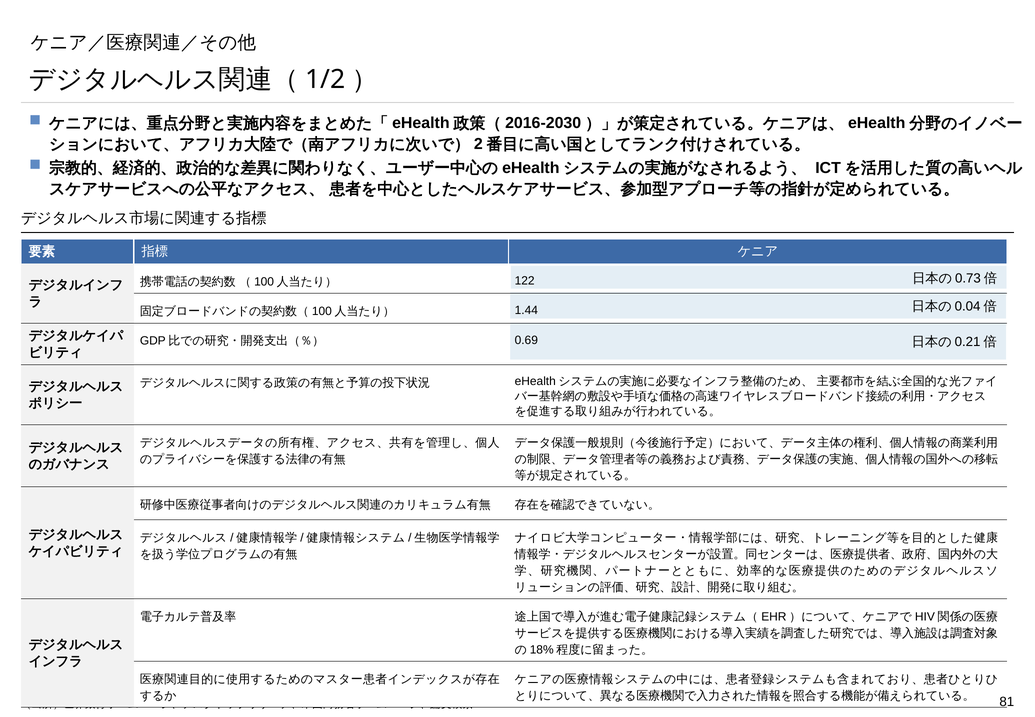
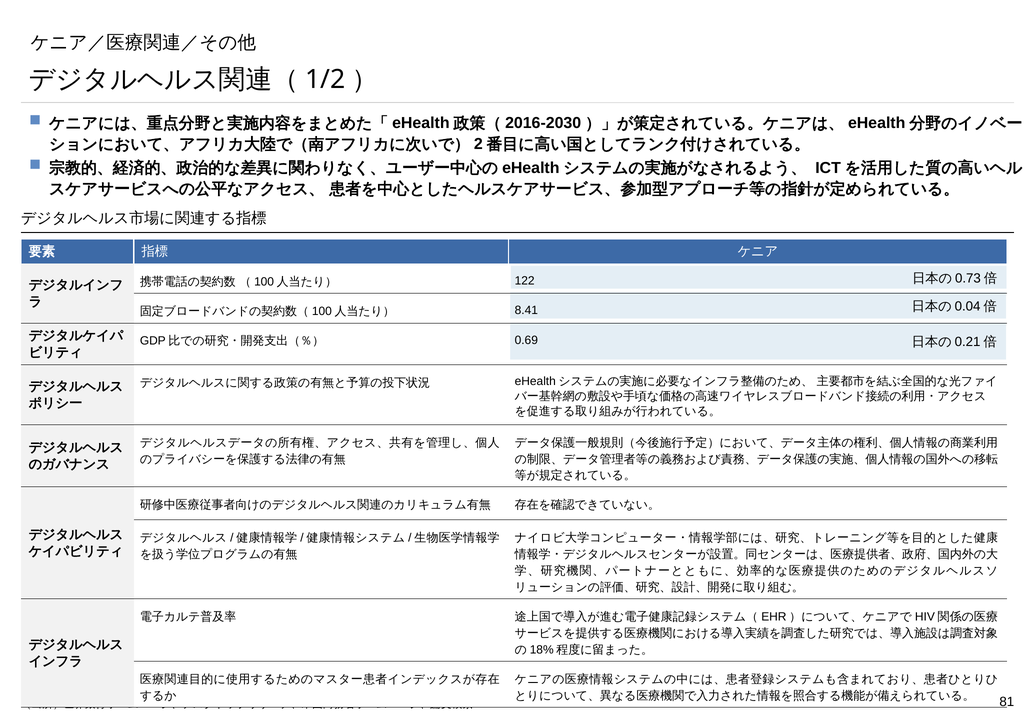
1.44: 1.44 -> 8.41 (526, 310)
